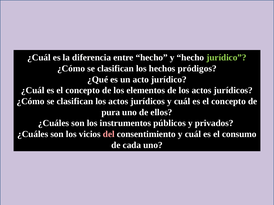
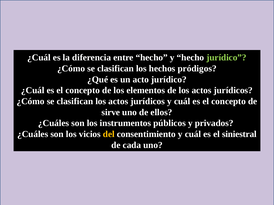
pura: pura -> sirve (111, 112)
del colour: pink -> yellow (109, 134)
consumo: consumo -> siniestral (239, 134)
